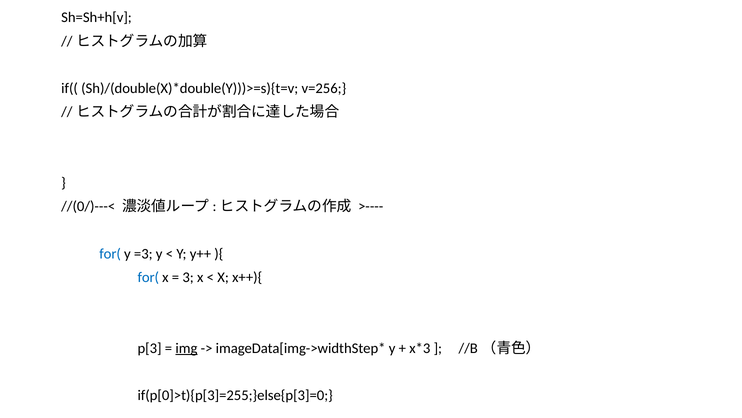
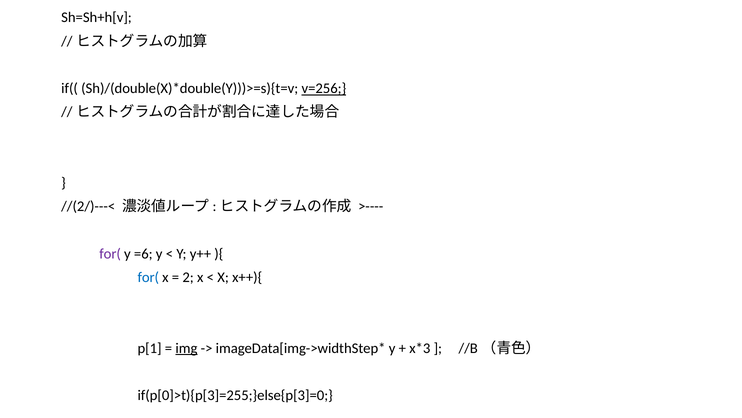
v=256 underline: none -> present (324, 88)
//(0/)---<: //(0/)---< -> //(2/)---< (88, 206)
for( colour: blue -> purple (110, 253)
=3: =3 -> =6 (143, 253)
3: 3 -> 2 (188, 277)
p[3: p[3 -> p[1 (150, 348)
